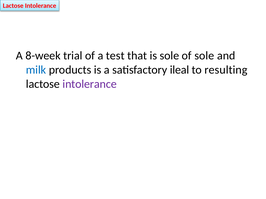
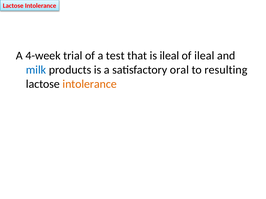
8-week: 8-week -> 4-week (43, 56)
is sole: sole -> ileal (169, 56)
of sole: sole -> ileal (204, 56)
ileal: ileal -> oral (179, 70)
intolerance colour: purple -> orange (90, 84)
